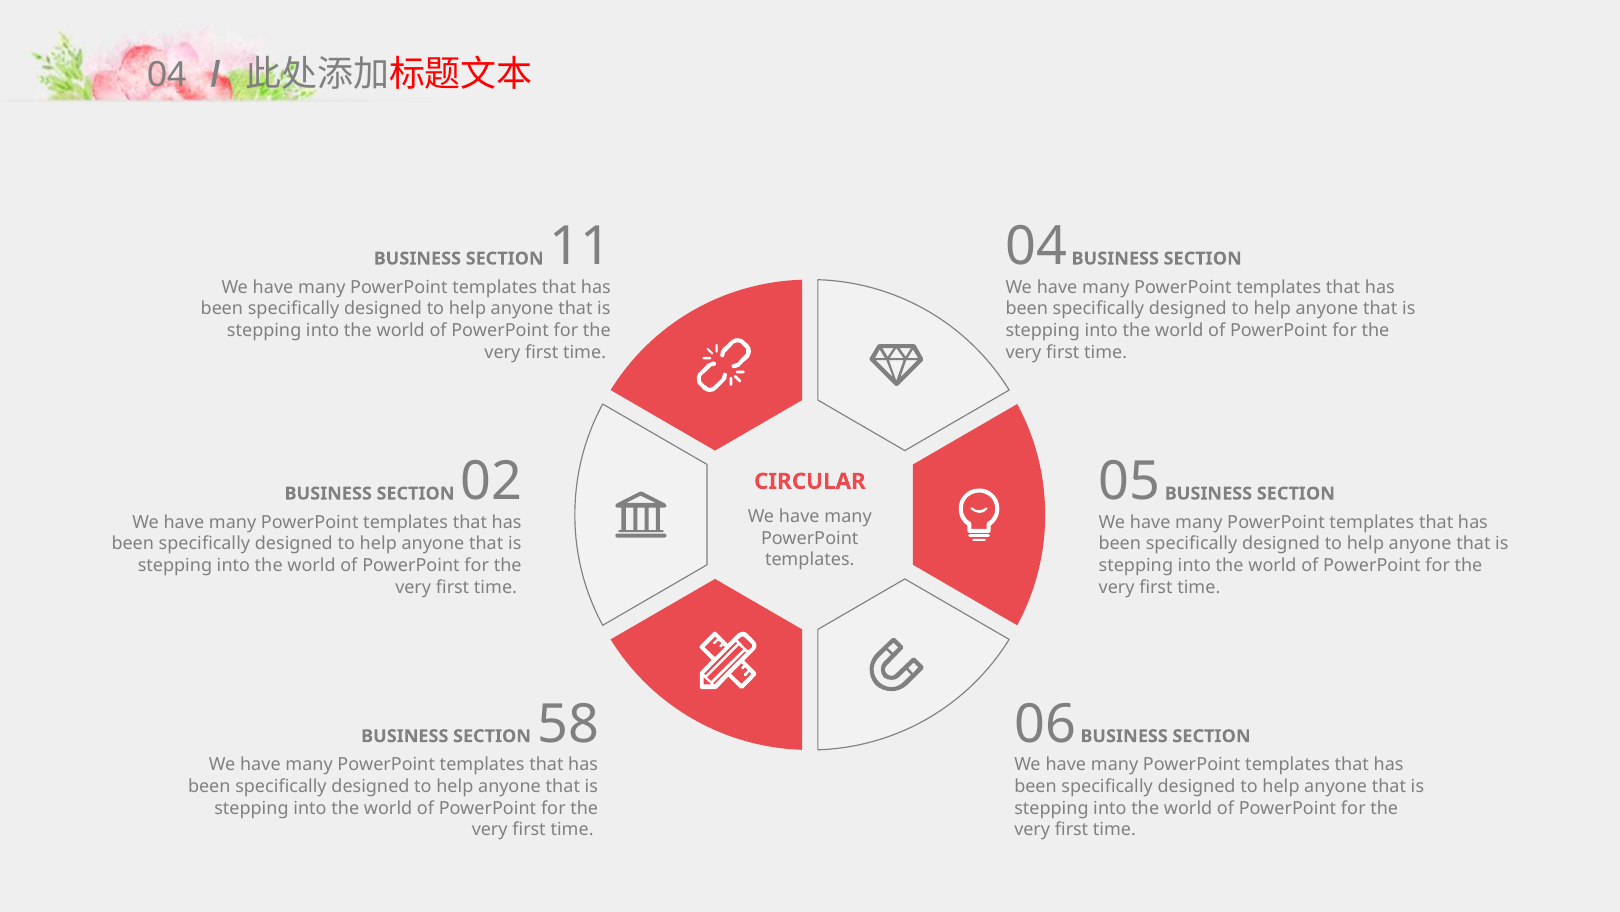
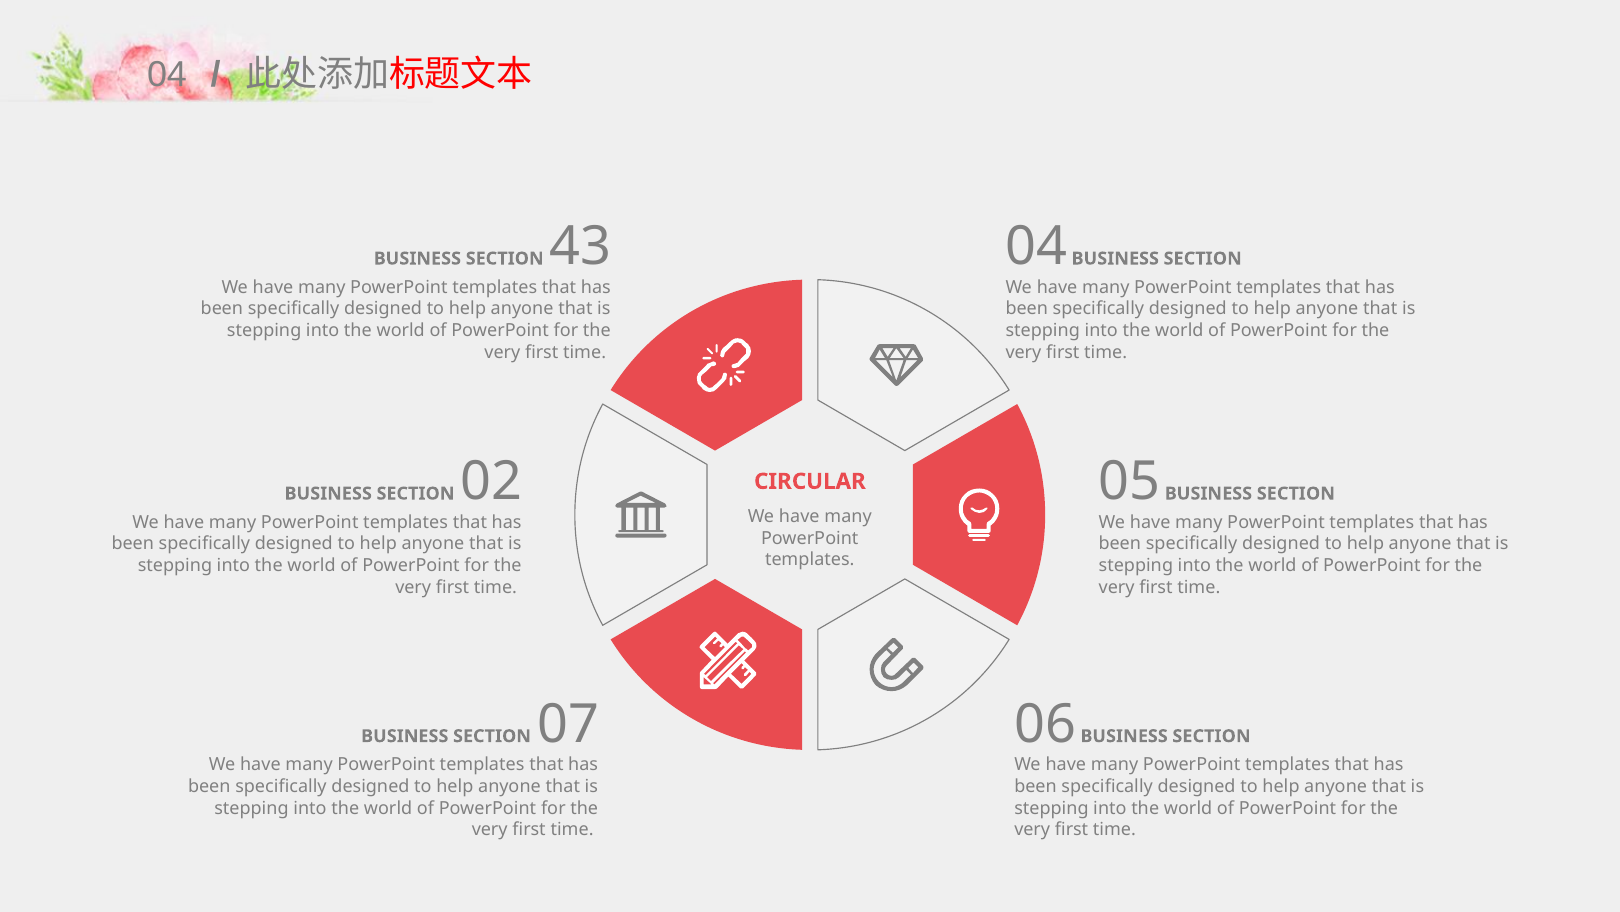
11: 11 -> 43 (581, 246)
58: 58 -> 07 (568, 724)
